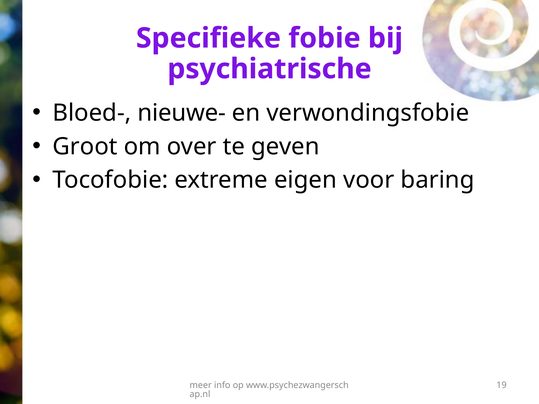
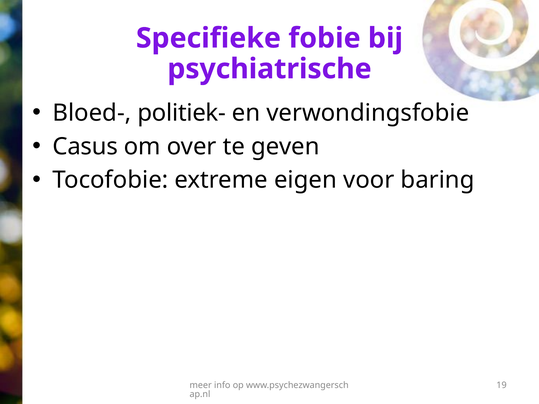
nieuwe-: nieuwe- -> politiek- (182, 113)
Groot: Groot -> Casus (85, 147)
